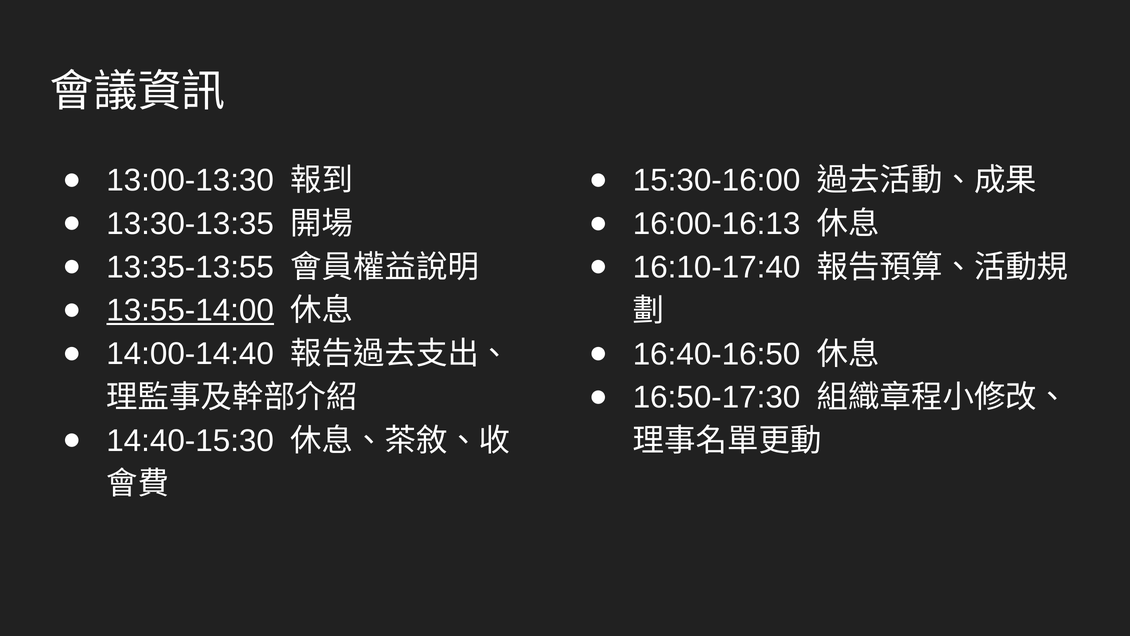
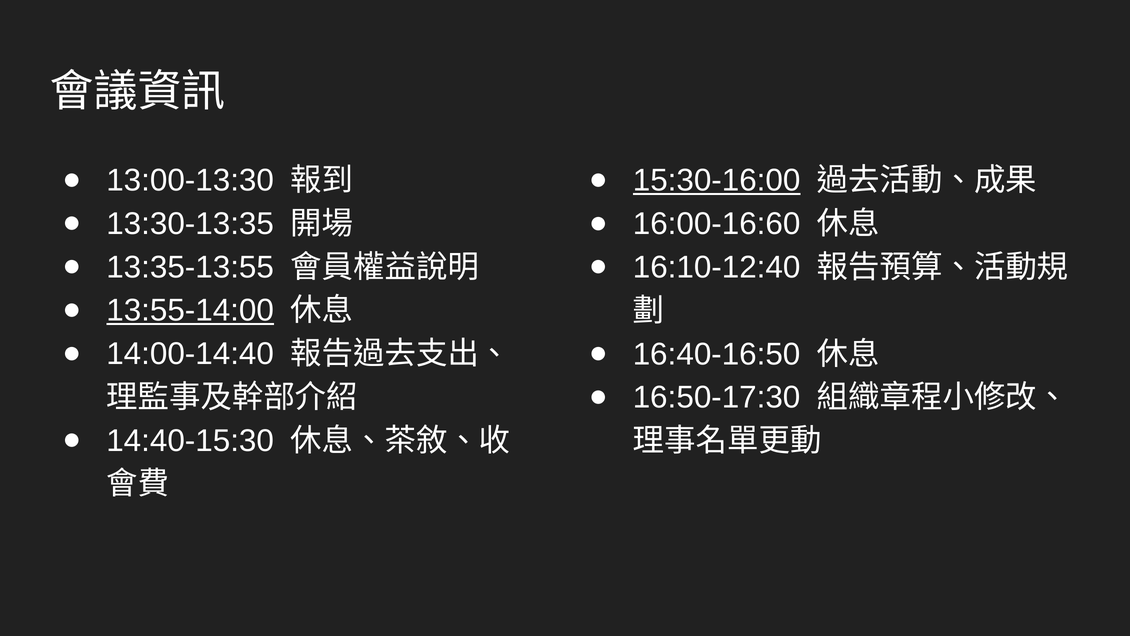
15:30-16:00 underline: none -> present (717, 180)
16:00-16:13: 16:00-16:13 -> 16:00-16:60 (717, 224)
16:10-17:40: 16:10-17:40 -> 16:10-12:40 (717, 267)
